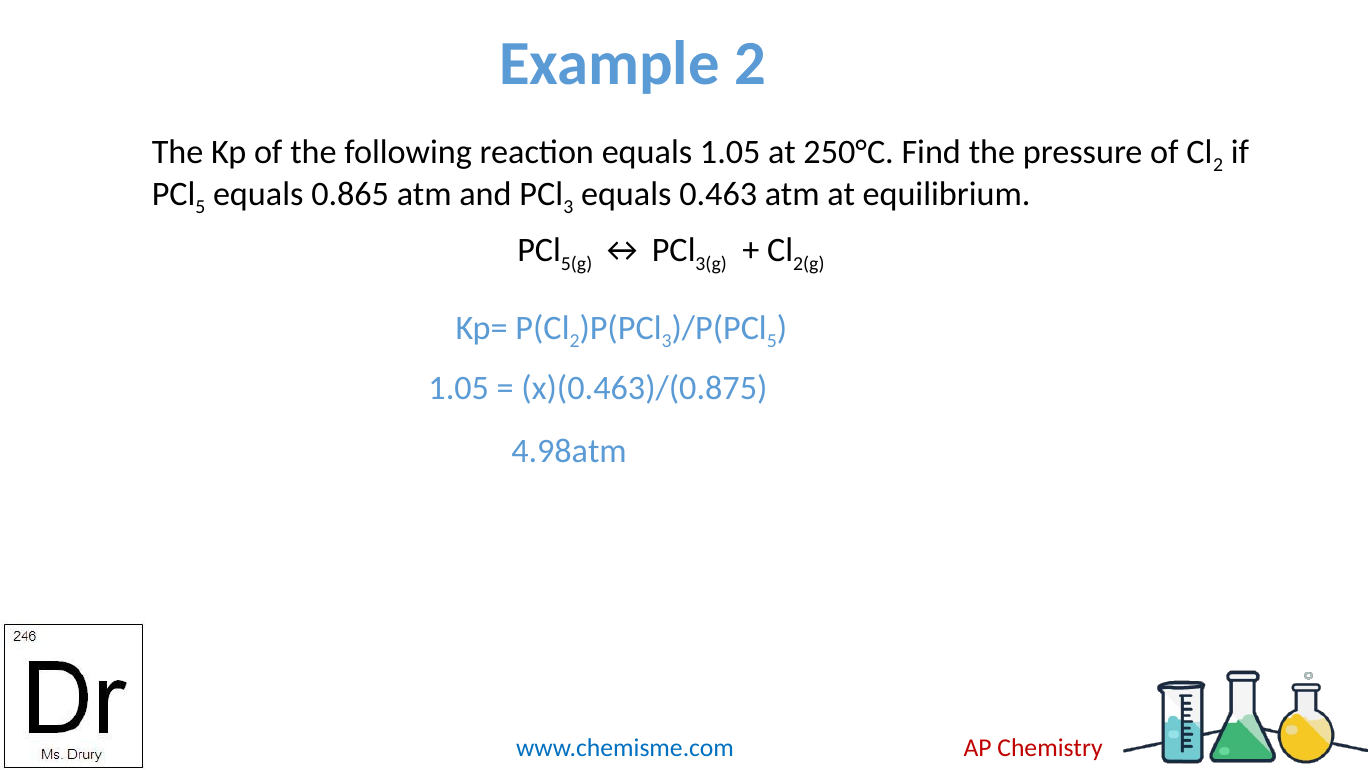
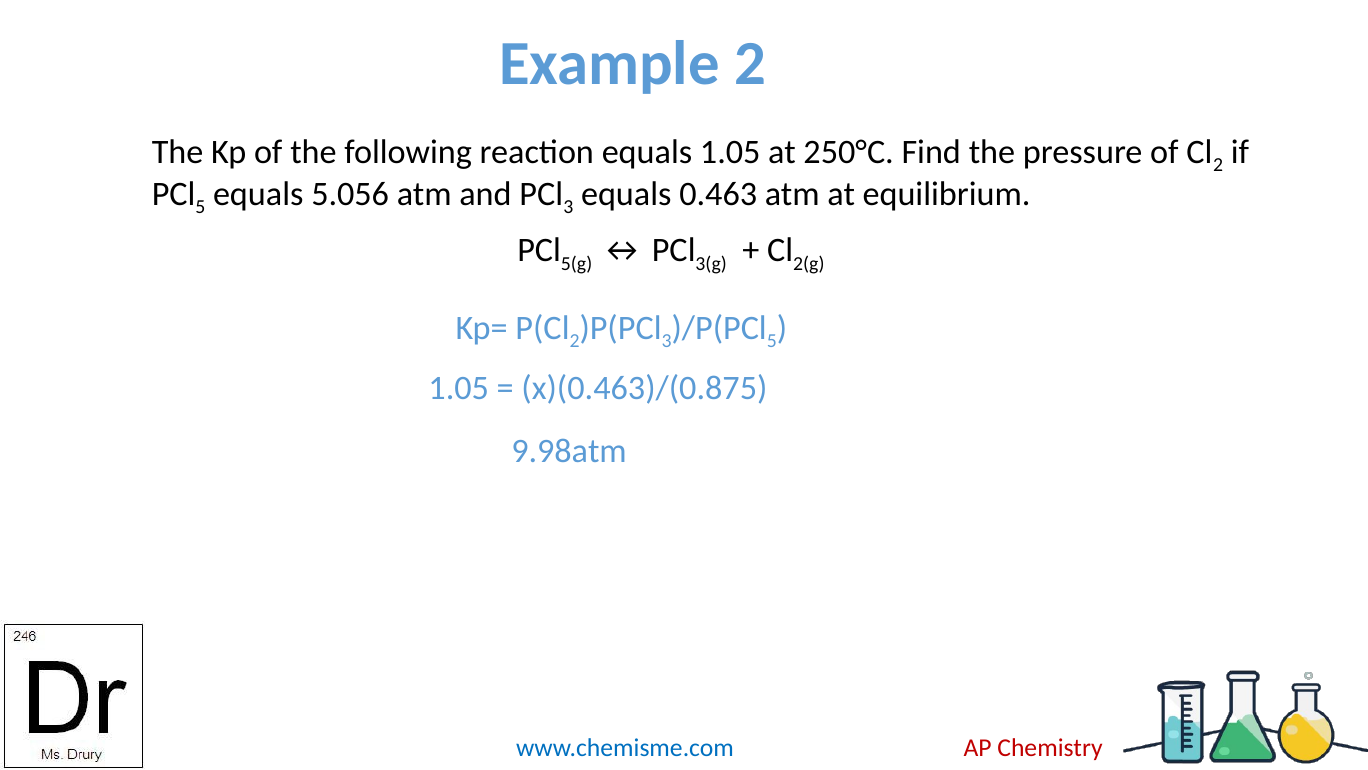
0.865: 0.865 -> 5.056 (350, 194)
4.98atm: 4.98atm -> 9.98atm (569, 451)
